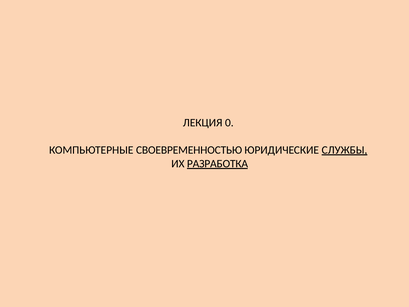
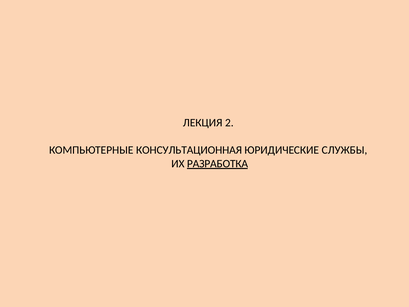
0: 0 -> 2 (229, 123)
СВОЕВРЕМЕННОСТЬЮ: СВОЕВРЕМЕННОСТЬЮ -> КОНСУЛЬТАЦИОННАЯ (189, 150)
СЛУЖБЫ underline: present -> none (344, 150)
